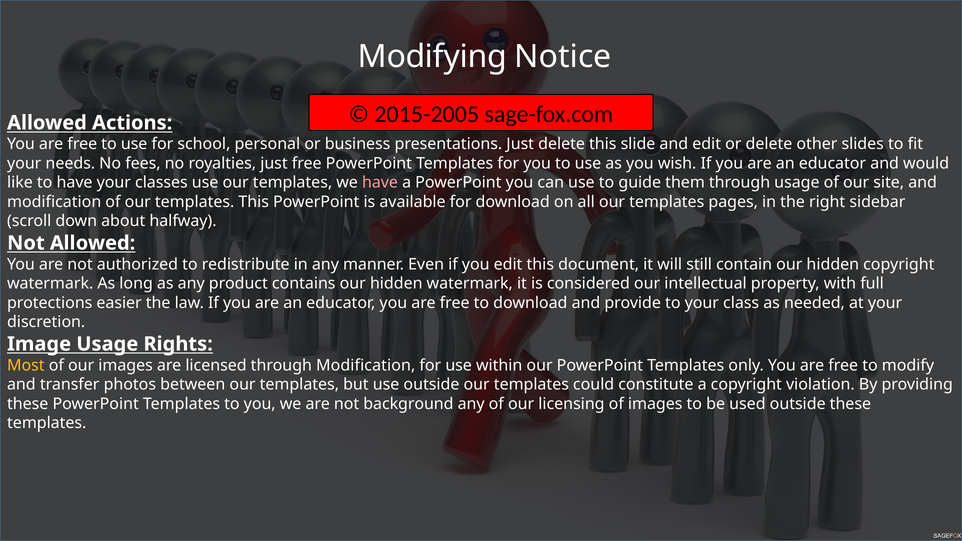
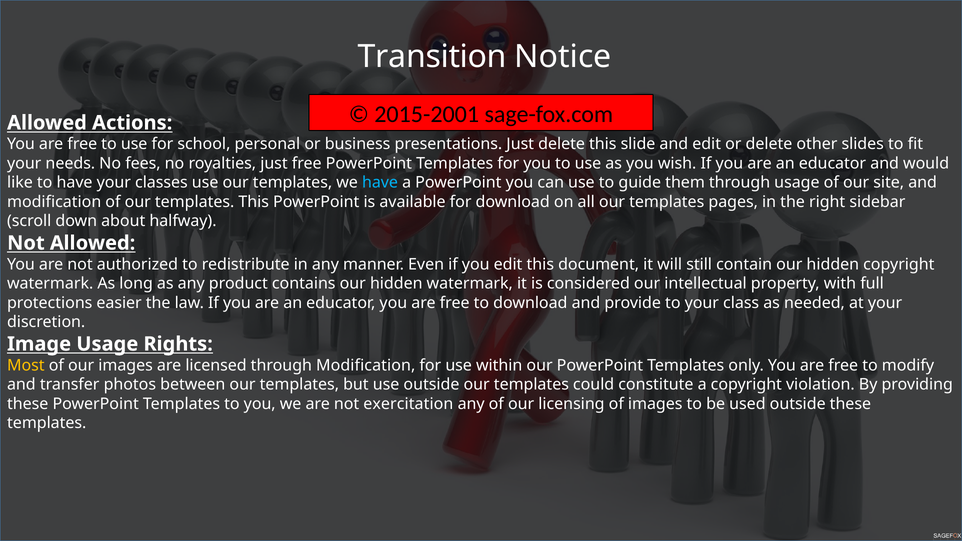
Modifying: Modifying -> Transition (432, 57)
2015-2005: 2015-2005 -> 2015-2001 (427, 114)
have colour: pink -> light blue (380, 183)
background: background -> exercitation (408, 404)
